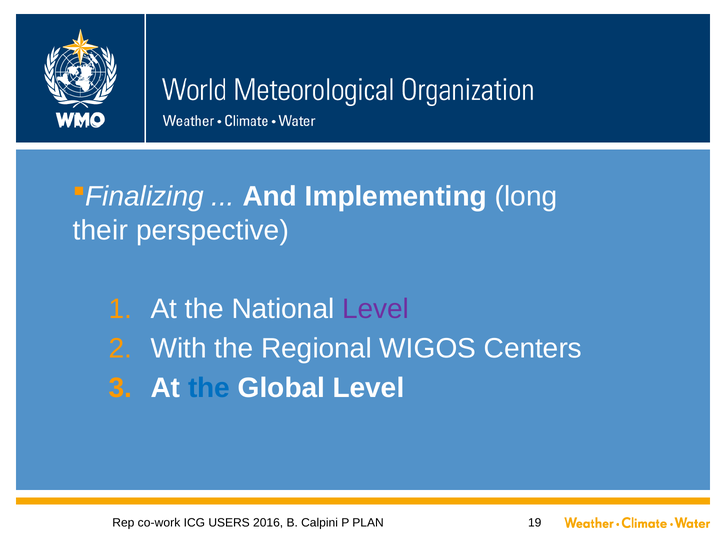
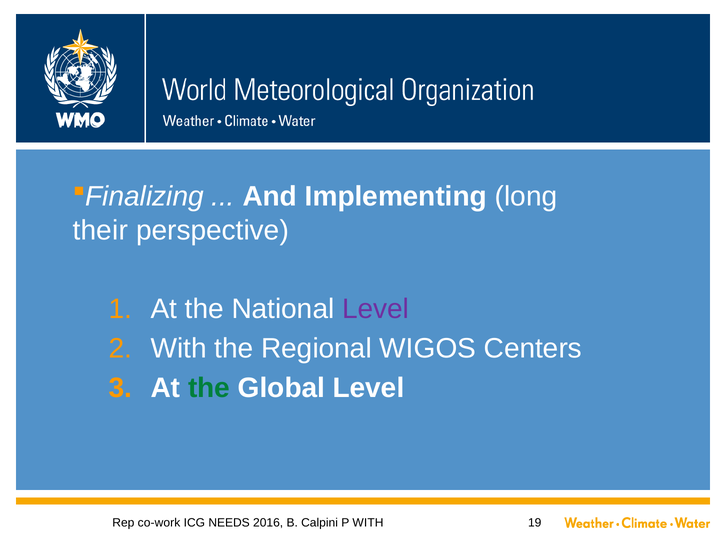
the colour: blue -> green (209, 388)
USERS: USERS -> NEEDS (229, 522)
P PLAN: PLAN -> WITH (368, 522)
